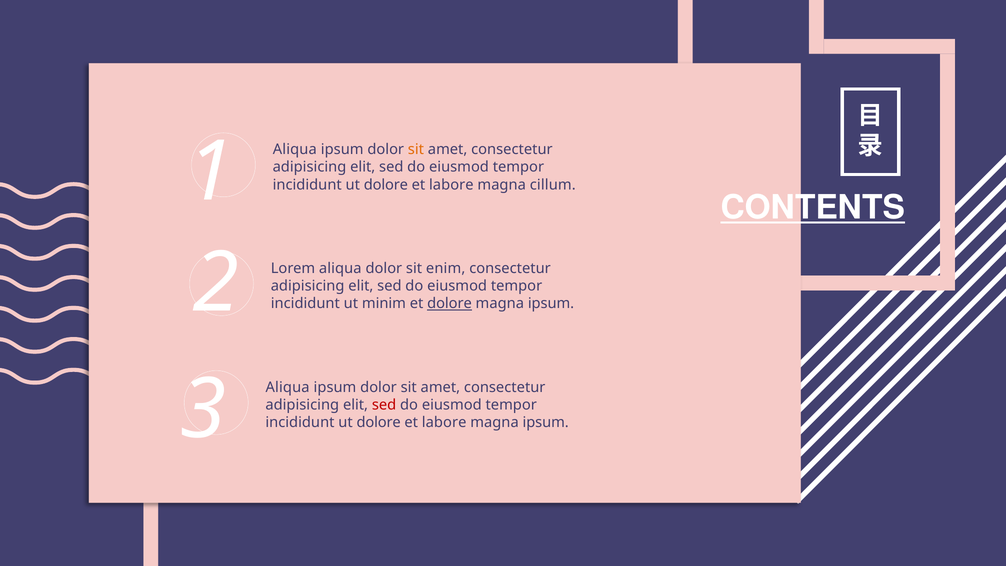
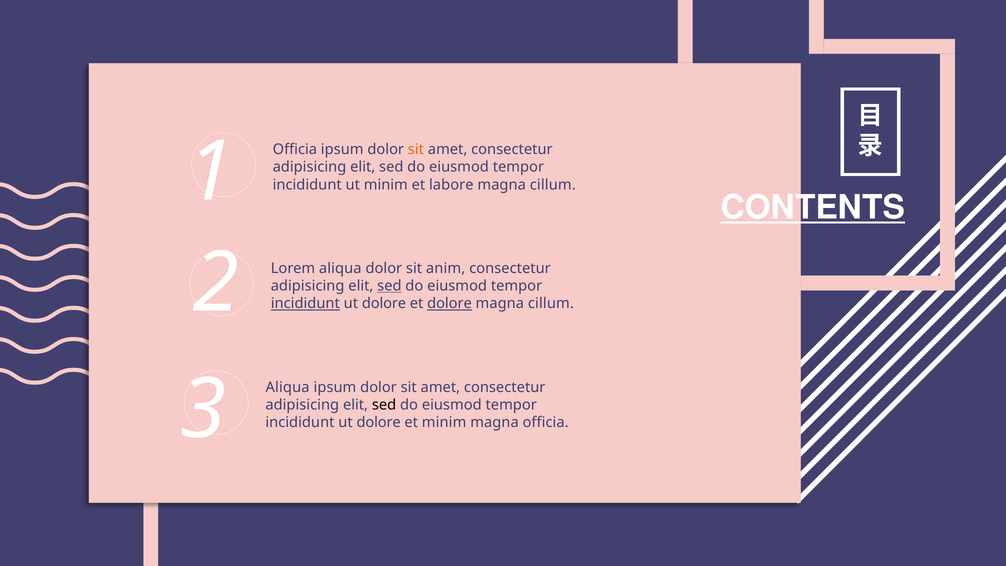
1 Aliqua: Aliqua -> Officia (295, 149)
dolore: dolore -> minim (386, 185)
enim: enim -> anim (446, 268)
sed underline: none -> present (389, 286)
incididunt underline: none -> present (305, 303)
minim: minim -> dolore (384, 303)
ipsum: ipsum -> cillum (551, 303)
sed colour: red -> black (384, 405)
labore: labore -> minim (444, 422)
ipsum: ipsum -> officia (546, 422)
